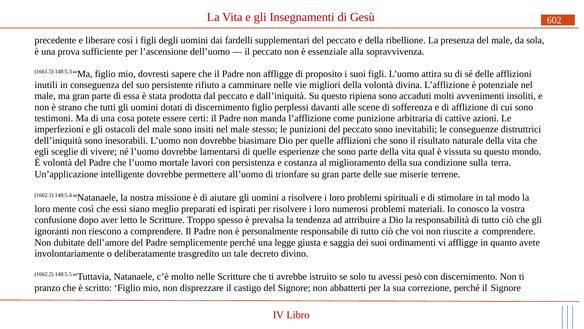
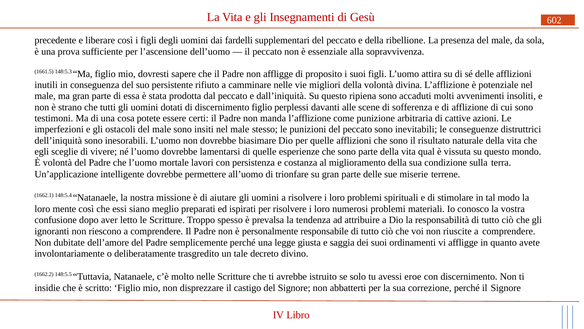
pesò: pesò -> eroe (413, 277)
pranzo: pranzo -> insidie (47, 288)
